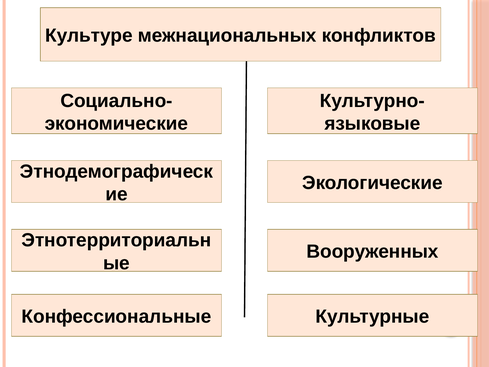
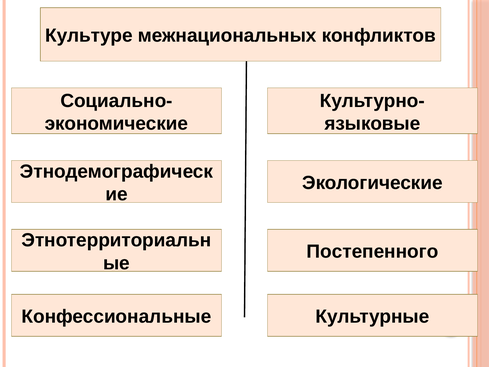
Вооруженных: Вооруженных -> Постепенного (372, 252)
